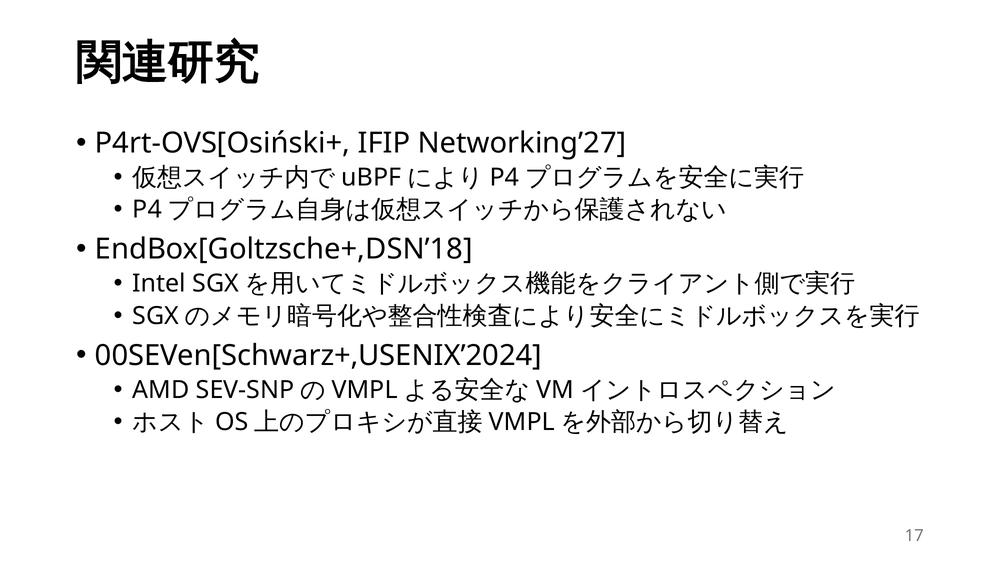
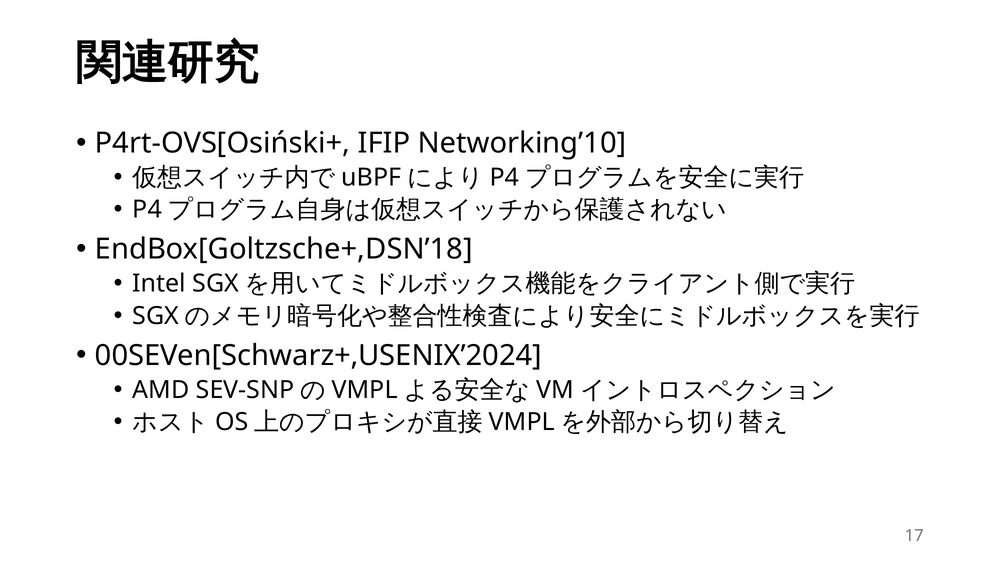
Networking’27: Networking’27 -> Networking’10 (522, 143)
